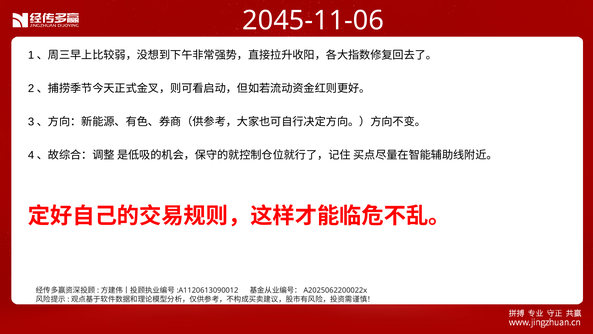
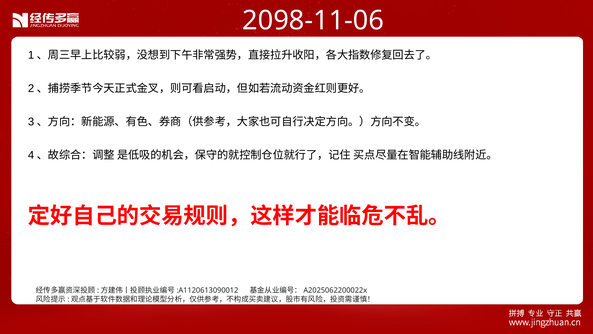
2045-11-06: 2045-11-06 -> 2098-11-06 (313, 20)
